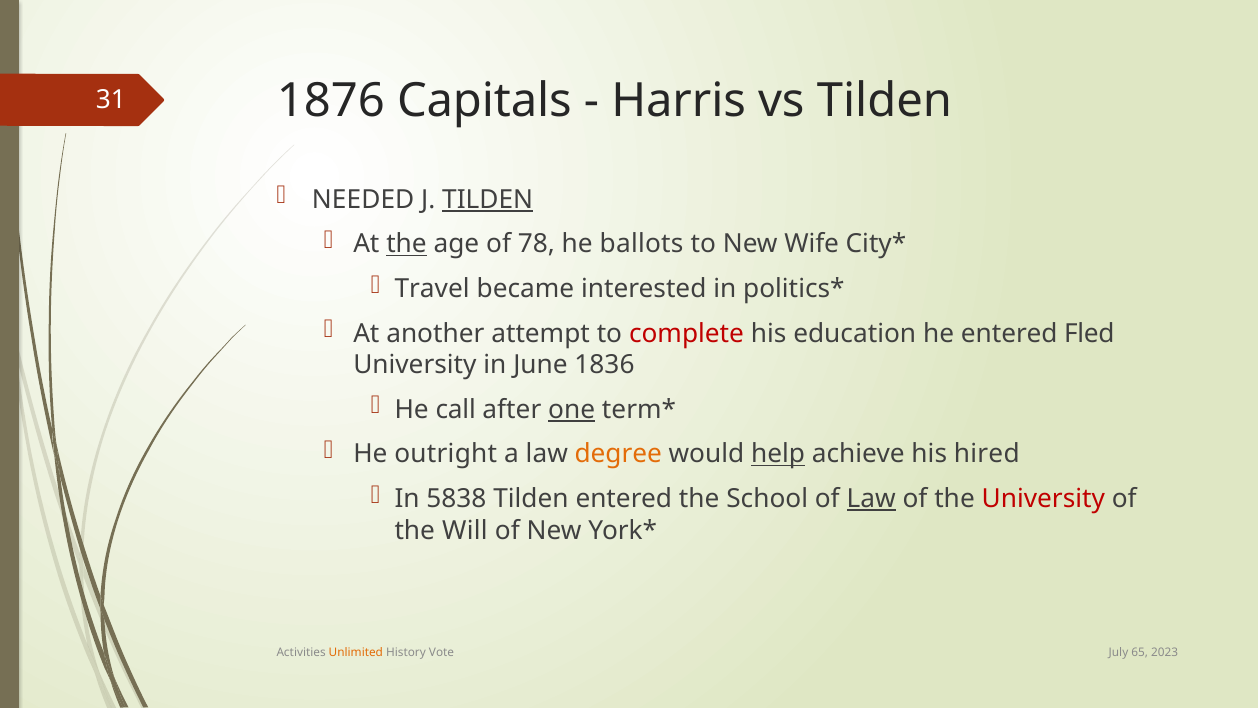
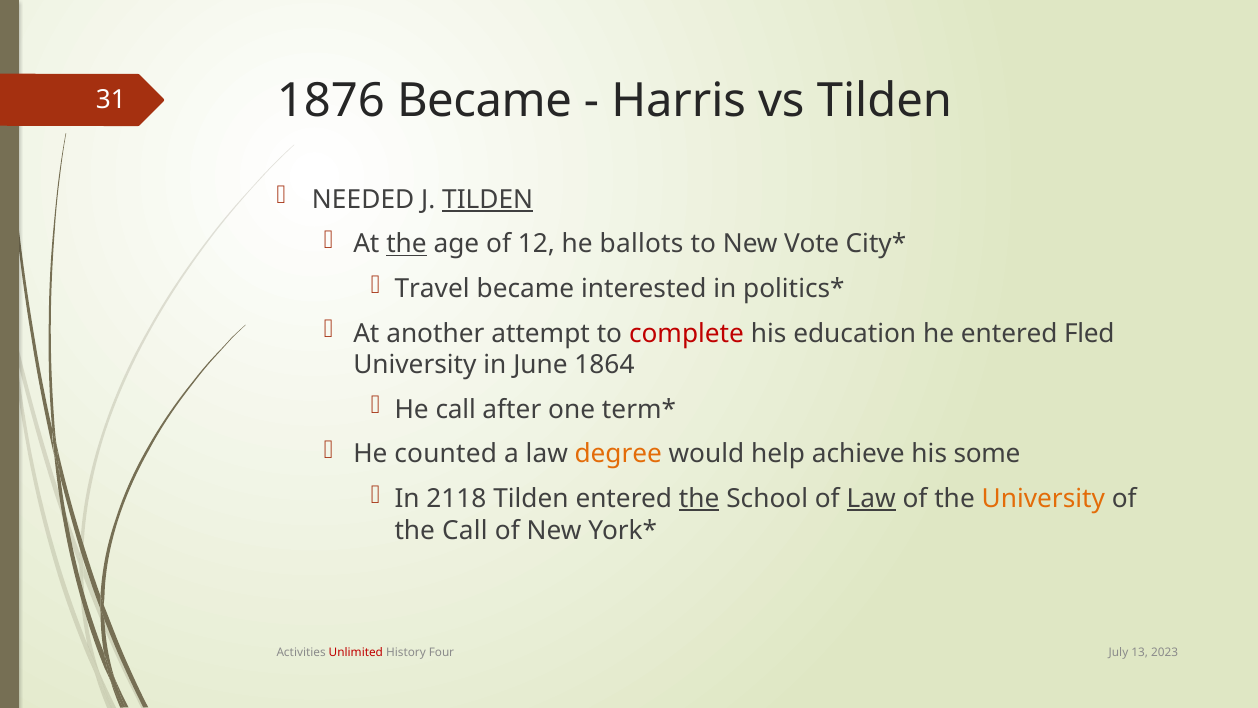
1876 Capitals: Capitals -> Became (484, 101)
78: 78 -> 12 (536, 244)
Wife: Wife -> Vote (812, 244)
1836: 1836 -> 1864 (604, 365)
one underline: present -> none (572, 409)
outright: outright -> counted (446, 454)
help underline: present -> none (778, 454)
hired: hired -> some (987, 454)
5838: 5838 -> 2118 (456, 499)
the underline: none -> present (699, 499)
University colour: red -> orange (1043, 499)
the Will: Will -> Call (465, 530)
Unlimited colour: orange -> red (356, 652)
Vote: Vote -> Four (442, 652)
65: 65 -> 13 (1140, 652)
